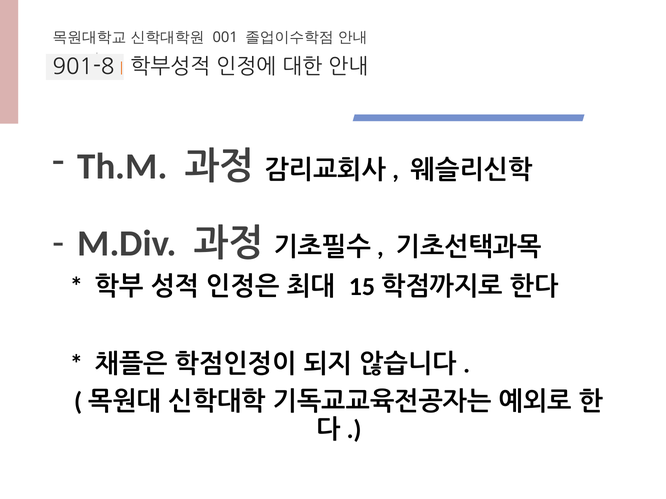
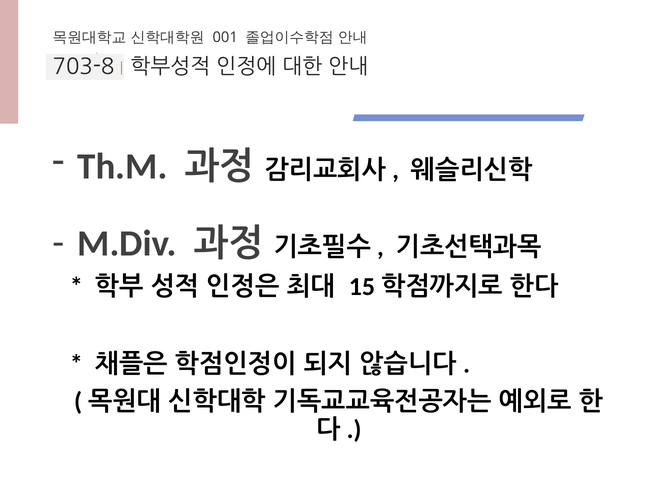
901-8: 901-8 -> 703-8 (84, 67)
